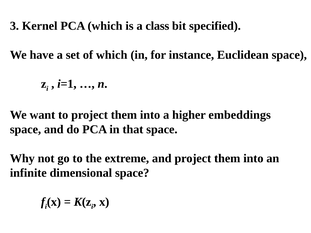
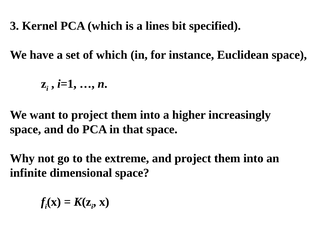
class: class -> lines (157, 26)
embeddings: embeddings -> increasingly (240, 115)
